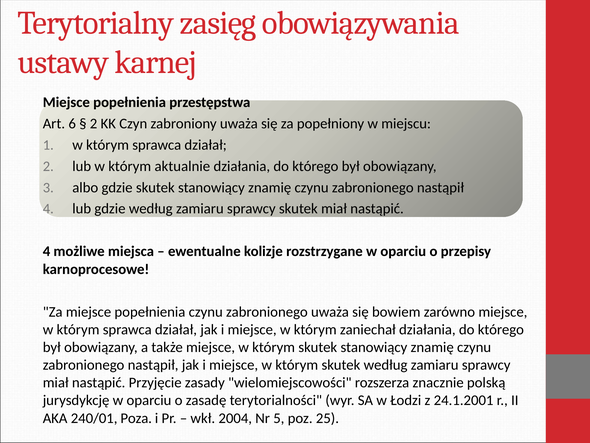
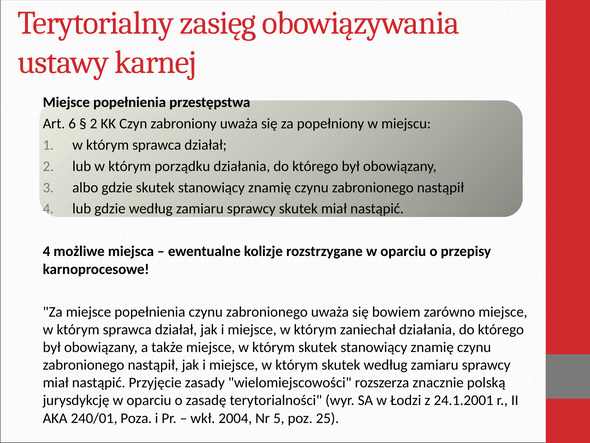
aktualnie: aktualnie -> porządku (182, 166)
